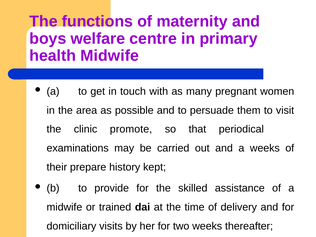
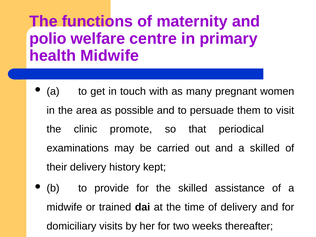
boys: boys -> polio (48, 39)
a weeks: weeks -> skilled (265, 148)
their prepare: prepare -> delivery (88, 167)
